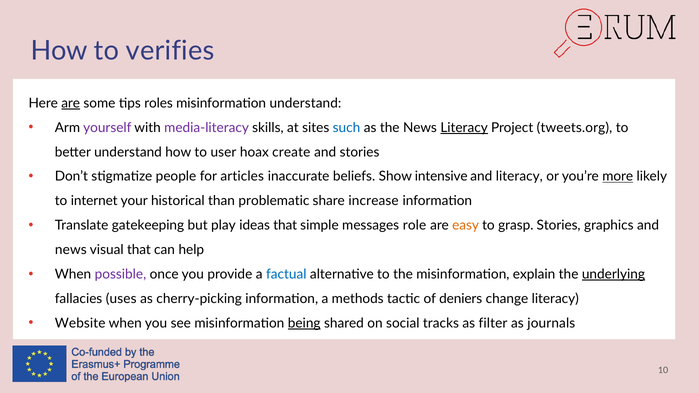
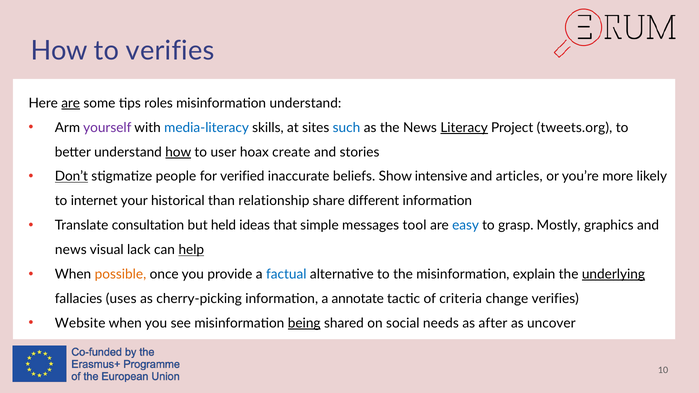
media-literacy colour: purple -> blue (207, 128)
how underline: none -> present (178, 152)
Don’t underline: none -> present (71, 177)
articles: articles -> verified (242, 177)
and literacy: literacy -> articles (519, 177)
more underline: present -> none (618, 177)
problematic: problematic -> relationship (274, 201)
increase: increase -> different (374, 201)
gatekeeping: gatekeeping -> consultation (148, 225)
play: play -> held (223, 225)
role: role -> tool (415, 225)
easy colour: orange -> blue (466, 225)
grasp Stories: Stories -> Mostly (559, 225)
visual that: that -> lack (139, 250)
help underline: none -> present (191, 250)
possible colour: purple -> orange (120, 274)
methods: methods -> annotate (358, 299)
deniers: deniers -> criteria (461, 299)
change literacy: literacy -> verifies (555, 299)
tracks: tracks -> needs (441, 323)
filter: filter -> after (493, 323)
journals: journals -> uncover (551, 323)
